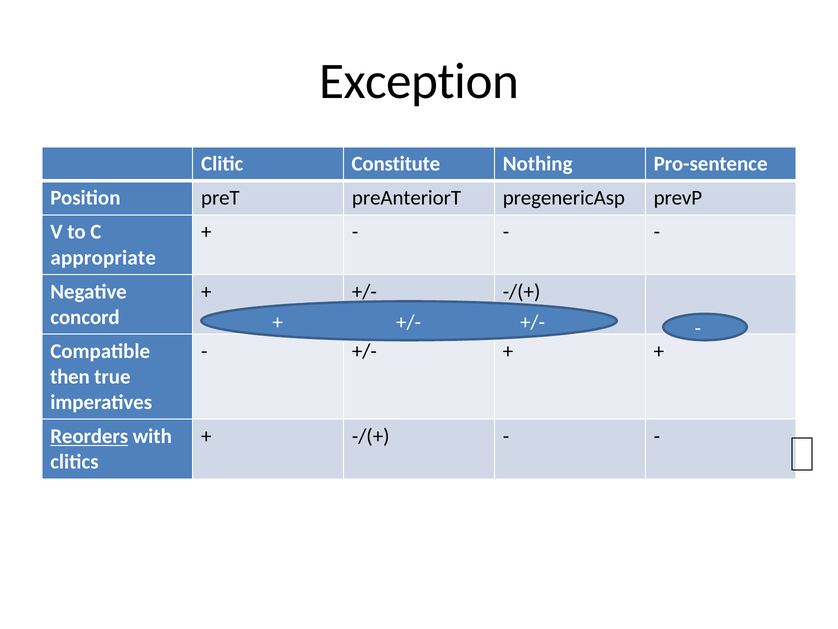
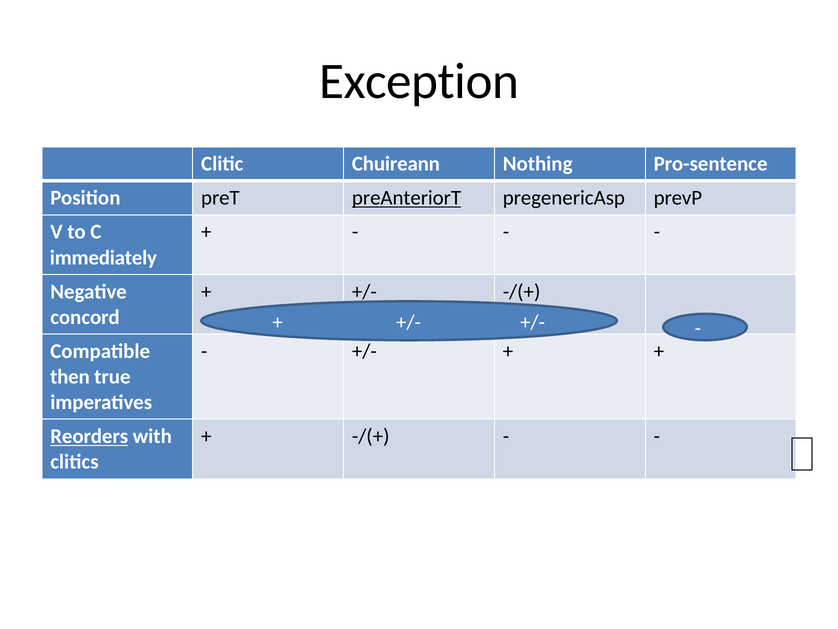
Constitute: Constitute -> Chuireann (396, 164)
preAnteriorT underline: none -> present (407, 198)
appropriate: appropriate -> immediately (103, 257)
